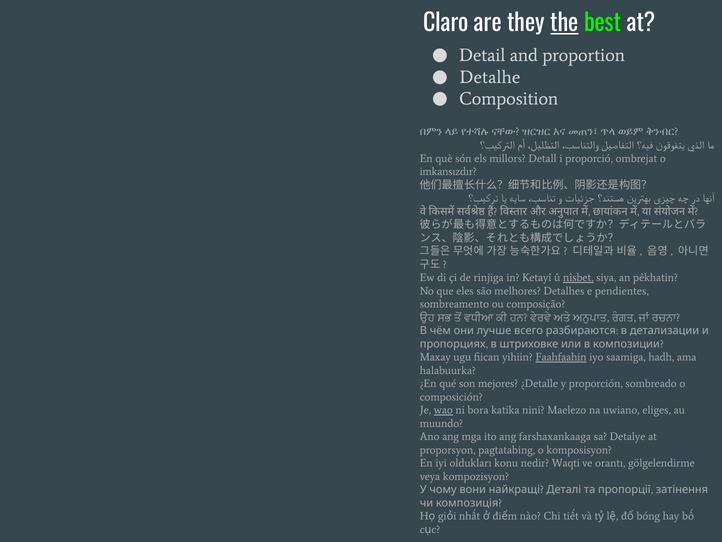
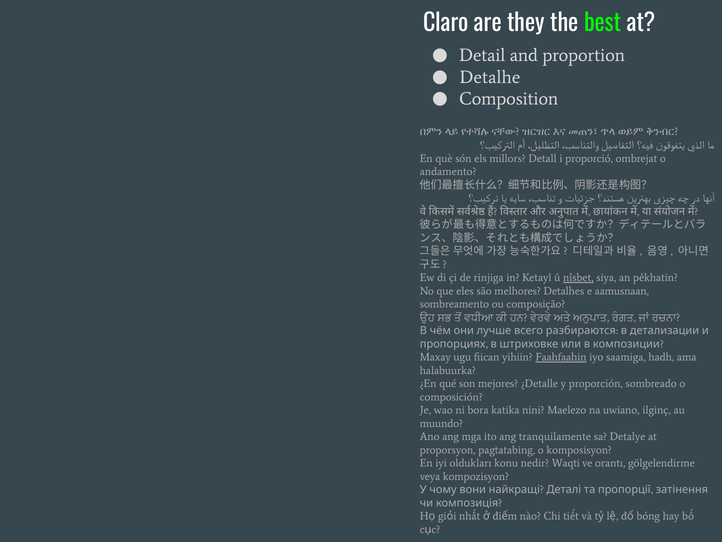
the underline: present -> none (564, 23)
imkansızdır: imkansızdır -> andamento (448, 171)
pendientes: pendientes -> aamusnaan (622, 291)
wao underline: present -> none (443, 410)
eliges: eliges -> ilginç (657, 410)
farshaxankaaga: farshaxankaaga -> tranquilamente (555, 436)
